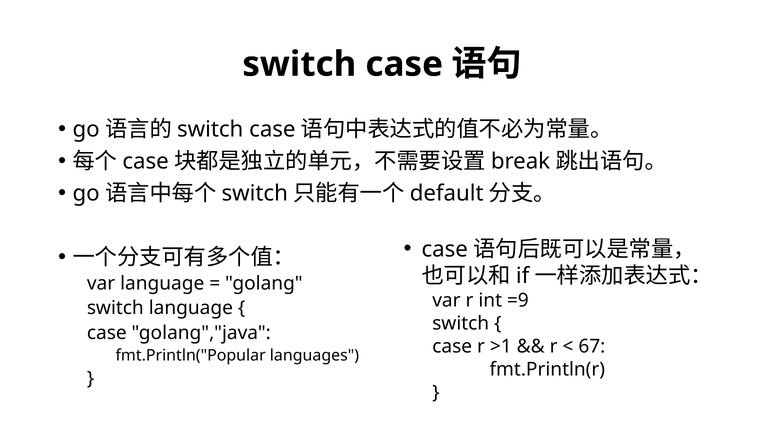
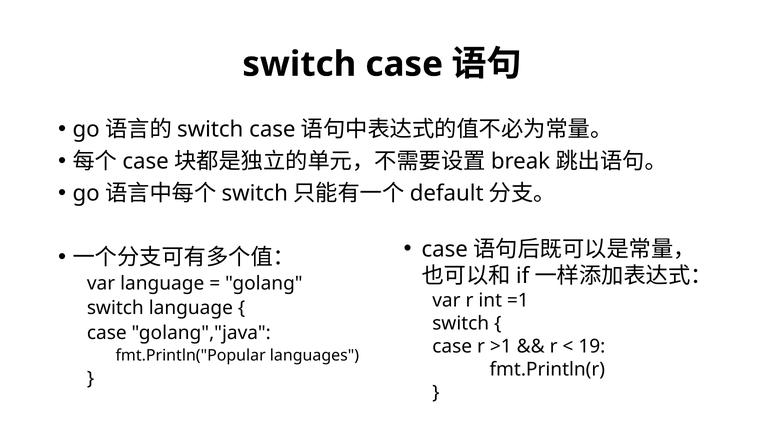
=9: =9 -> =1 (518, 300)
67: 67 -> 19 (592, 346)
